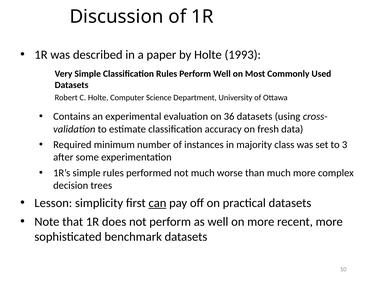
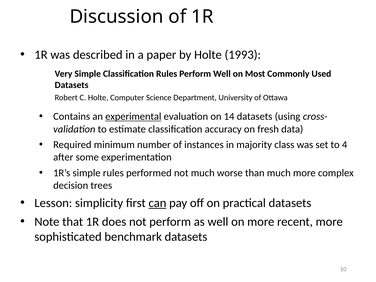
experimental underline: none -> present (133, 117)
36: 36 -> 14 (229, 117)
3: 3 -> 4 (345, 145)
